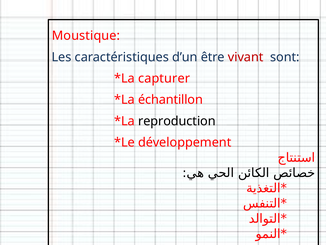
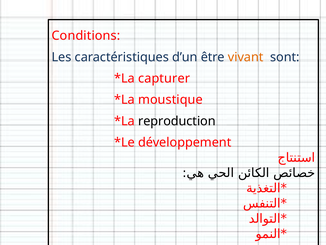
Moustique: Moustique -> Conditions (86, 36)
vivant colour: red -> orange (246, 57)
échantillon: échantillon -> moustique (170, 100)
